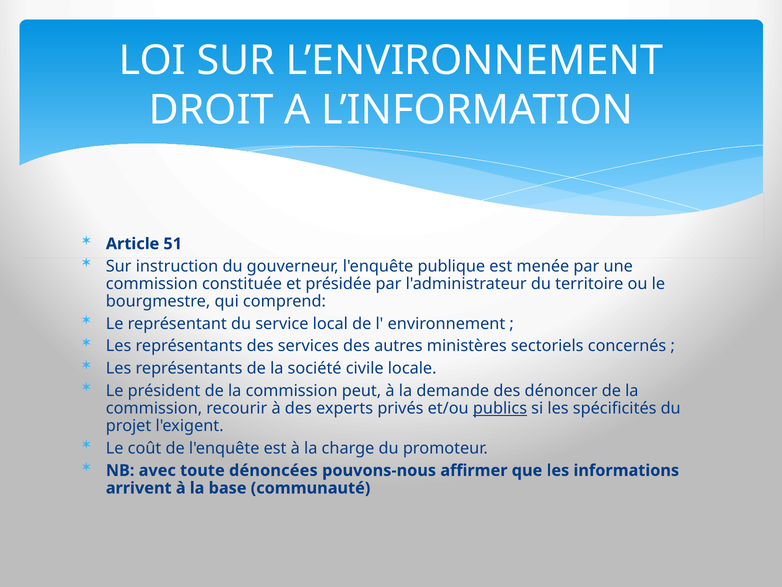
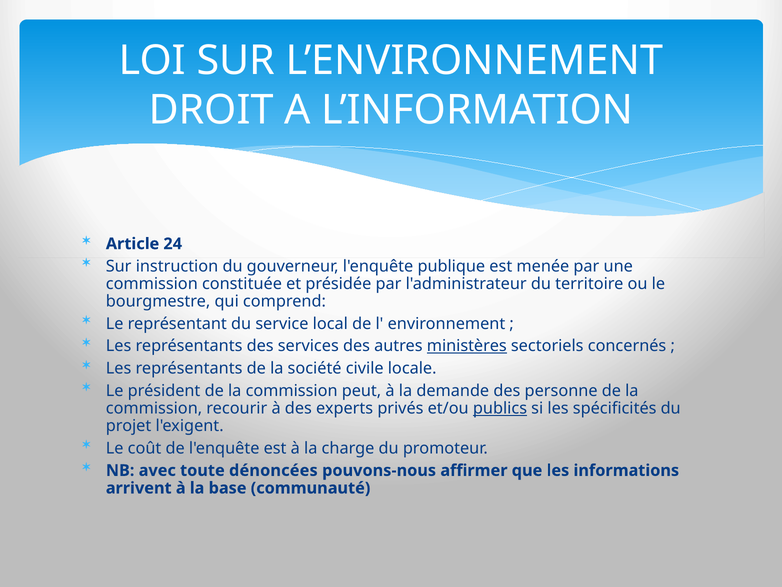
51: 51 -> 24 (173, 244)
ministères underline: none -> present (467, 346)
dénoncer: dénoncer -> personne (561, 390)
